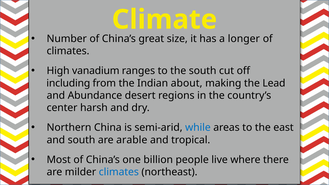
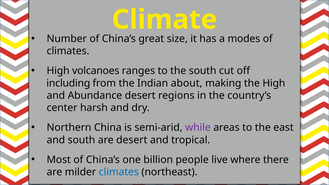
longer: longer -> modes (244, 39)
vanadium: vanadium -> volcanoes (96, 71)
the Lead: Lead -> High (274, 83)
while colour: blue -> purple (198, 128)
are arable: arable -> desert (132, 140)
